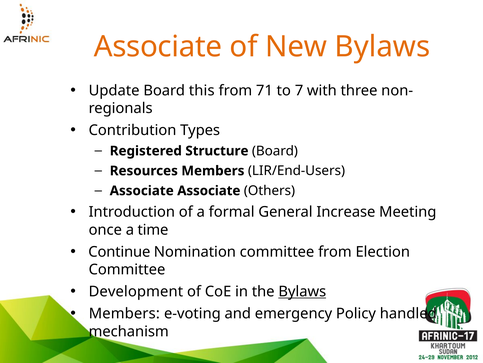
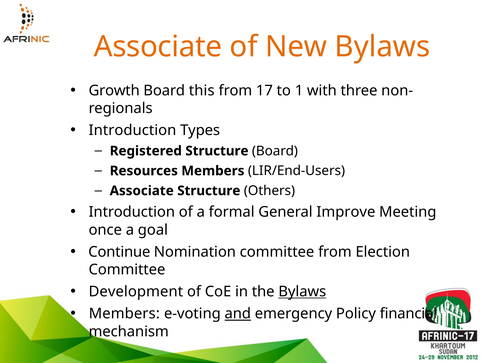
Update: Update -> Growth (114, 90)
71: 71 -> 17 (264, 90)
7: 7 -> 1 (299, 90)
Contribution: Contribution -> Introduction (132, 130)
Associate Associate: Associate -> Structure (209, 190)
Increase: Increase -> Improve (346, 212)
time: time -> goal (153, 229)
and underline: none -> present (238, 313)
handled: handled -> financial (408, 313)
